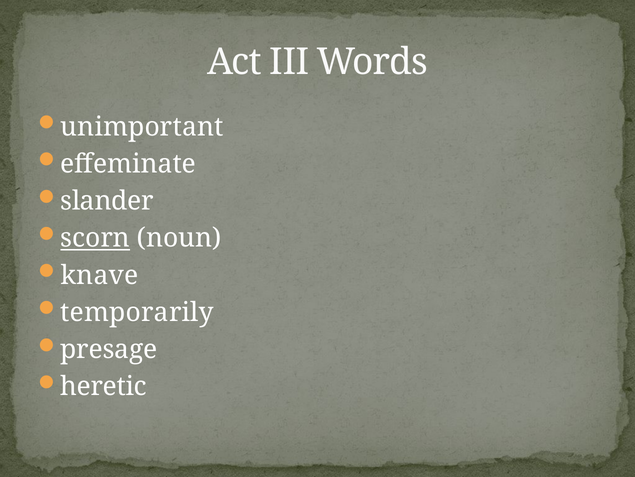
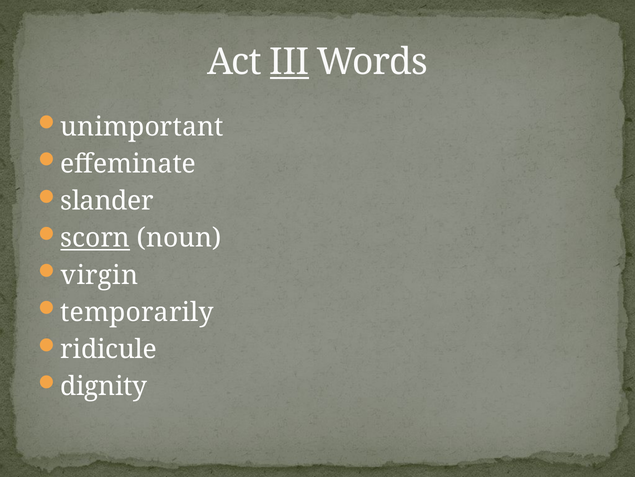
III underline: none -> present (289, 62)
knave: knave -> virgin (100, 275)
presage: presage -> ridicule (109, 349)
heretic: heretic -> dignity (104, 386)
